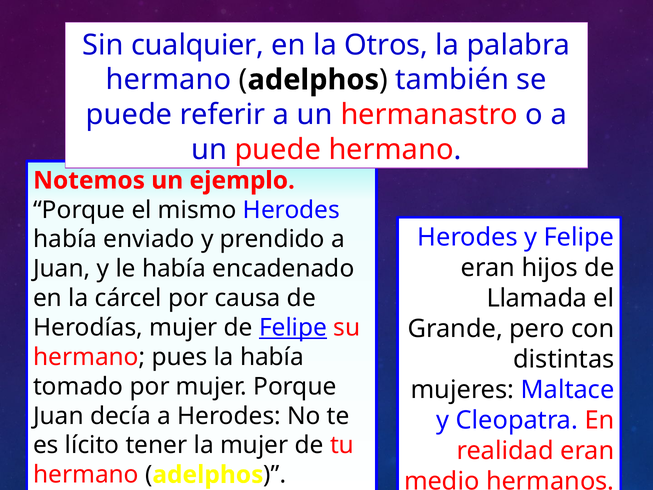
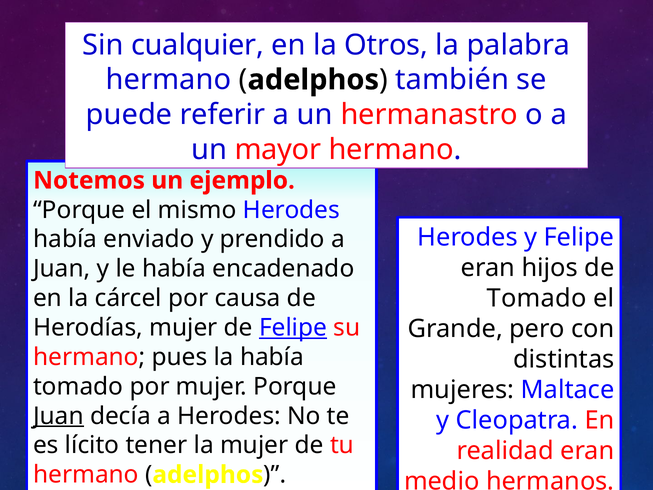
un puede: puede -> mayor (278, 149)
Llamada: Llamada -> Tomado (537, 298)
Juan underline: none -> present (58, 416)
